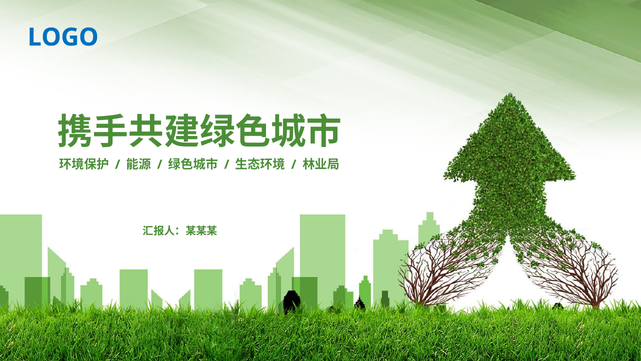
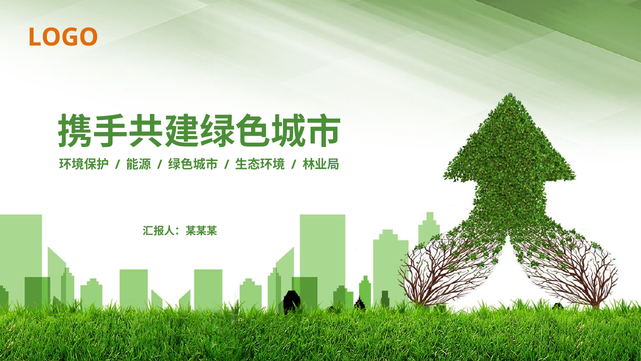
LOGO colour: blue -> orange (63, 37)
